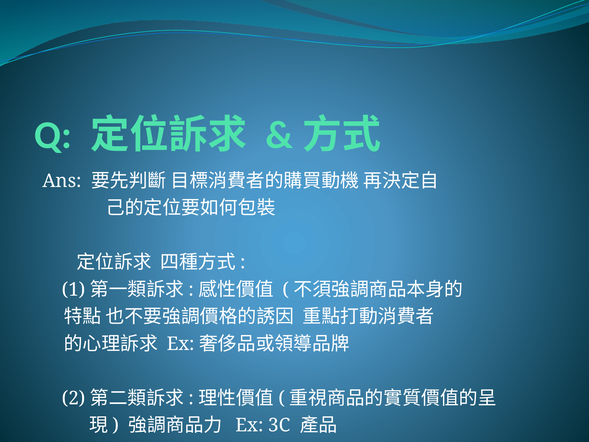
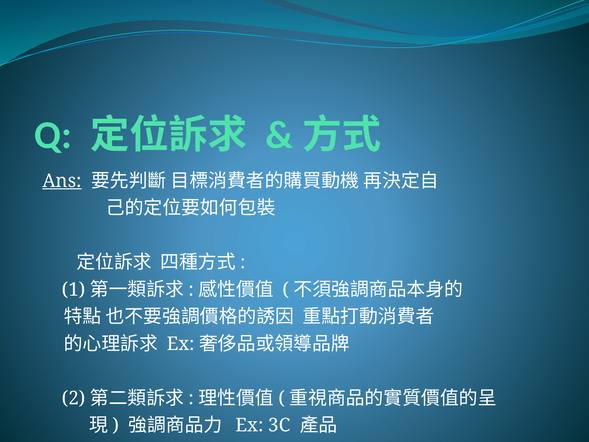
Ans underline: none -> present (62, 181)
